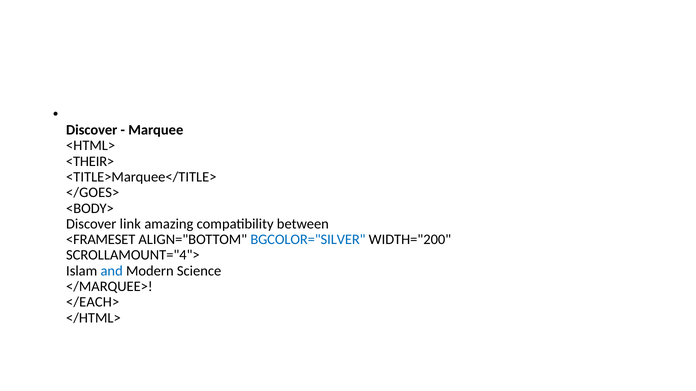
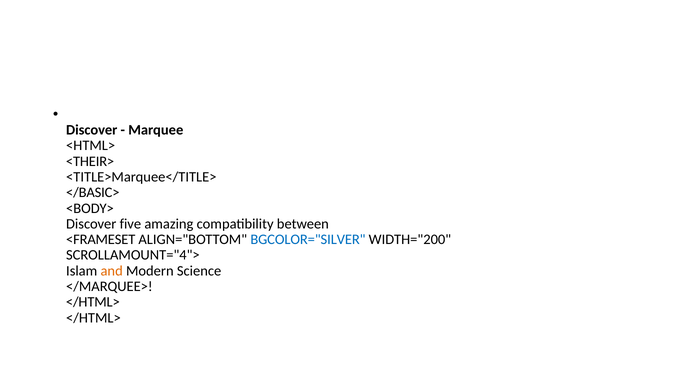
</GOES>: </GOES> -> </BASIC> (93, 193)
link: link -> five (130, 224)
and colour: blue -> orange (112, 271)
</EACH>: </EACH> -> </HTML> (93, 302)
